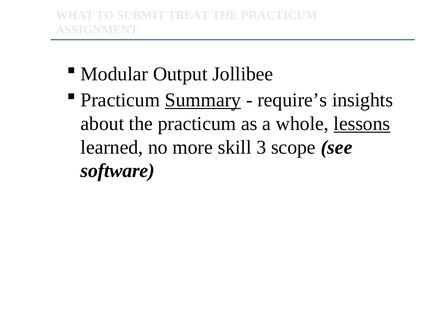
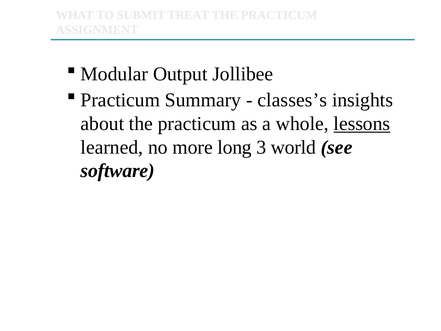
Summary underline: present -> none (203, 100)
require’s: require’s -> classes’s (292, 100)
skill: skill -> long (235, 147)
scope: scope -> world (293, 147)
